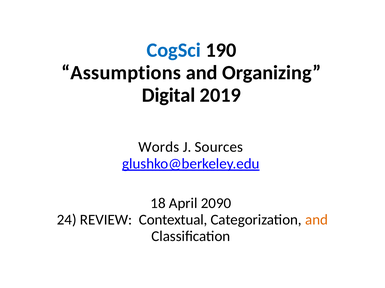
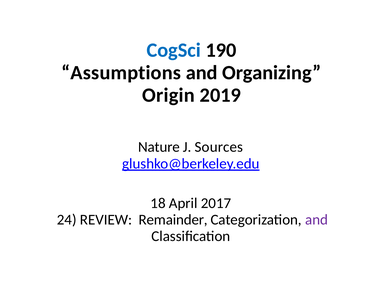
Digital: Digital -> Origin (168, 95)
Words: Words -> Nature (159, 147)
2090: 2090 -> 2017 (216, 204)
Contextual: Contextual -> Remainder (173, 220)
and colour: orange -> purple (317, 220)
